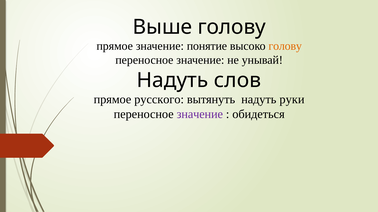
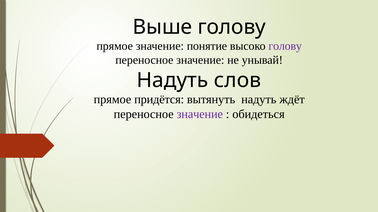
голову colour: orange -> purple (285, 46)
русского: русского -> придётся (159, 100)
руки: руки -> ждёт (292, 100)
